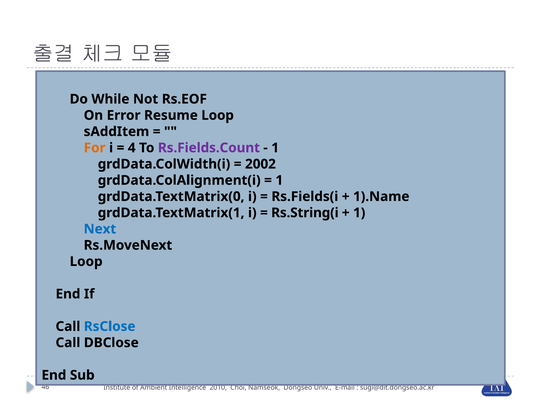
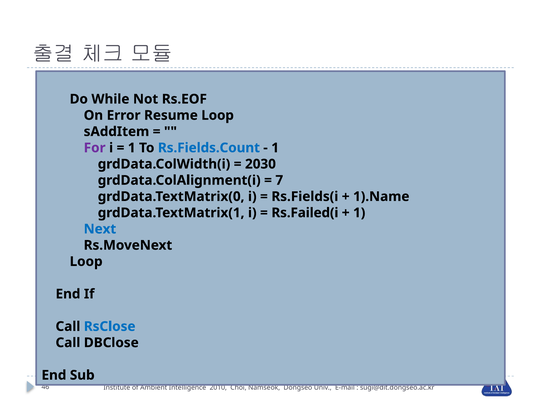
For colour: orange -> purple (95, 148)
4: 4 -> 1 (132, 148)
Rs.Fields.Count colour: purple -> blue (209, 148)
2002: 2002 -> 2030 (260, 164)
1: 1 -> 7 (279, 180)
Rs.String(i: Rs.String(i -> Rs.Failed(i (305, 213)
